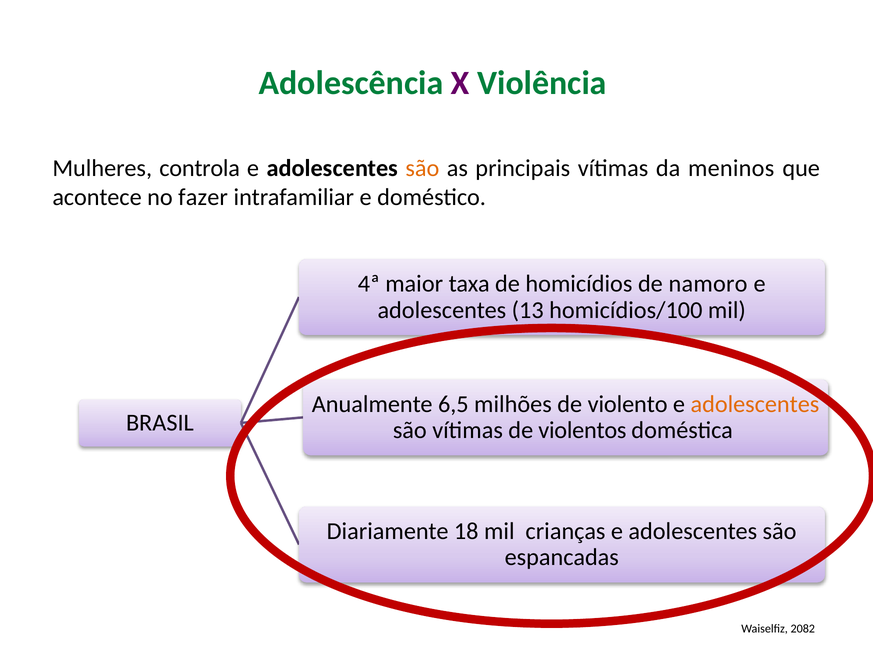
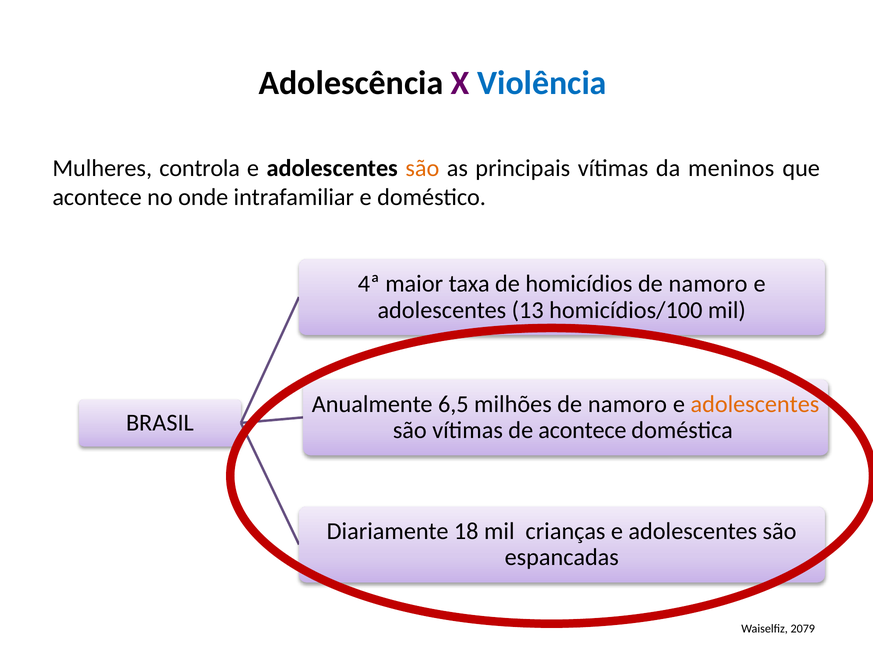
Adolescência colour: green -> black (351, 83)
Violência colour: green -> blue (542, 83)
fazer: fazer -> onde (203, 197)
violento: violento -> namoro (627, 404)
violentos: violentos -> acontece (582, 430)
2082: 2082 -> 2079 (803, 629)
